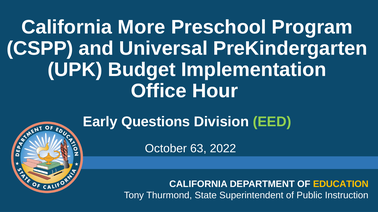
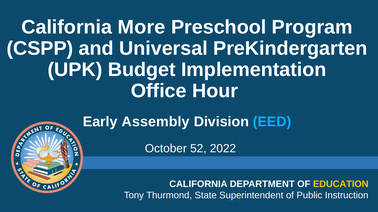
Questions: Questions -> Assembly (156, 122)
EED colour: light green -> light blue (272, 122)
63: 63 -> 52 (198, 149)
